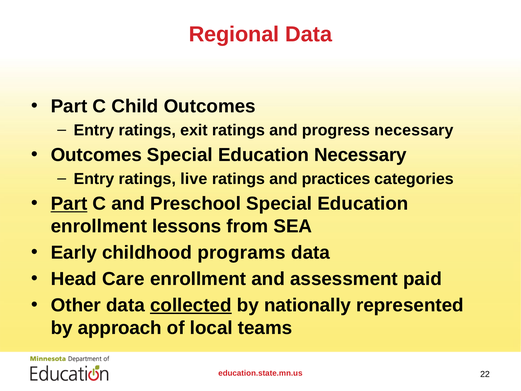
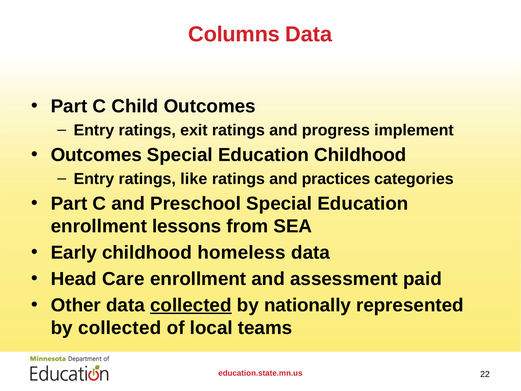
Regional: Regional -> Columns (234, 34)
progress necessary: necessary -> implement (414, 130)
Education Necessary: Necessary -> Childhood (360, 155)
live: live -> like (194, 179)
Part underline: present -> none (69, 204)
programs: programs -> homeless (241, 252)
by approach: approach -> collected (120, 328)
